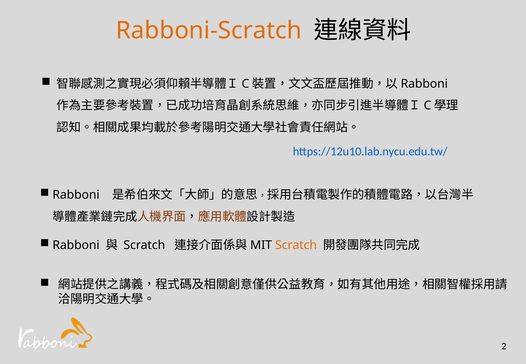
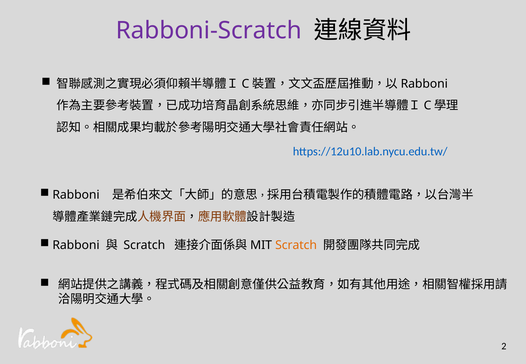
Rabboni-Scratch colour: orange -> purple (209, 30)
